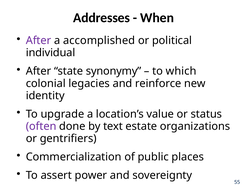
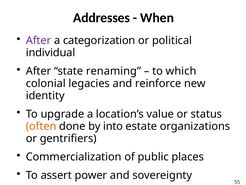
accomplished: accomplished -> categorization (99, 40)
synonymy: synonymy -> renaming (113, 71)
often colour: purple -> orange (41, 126)
text: text -> into (113, 126)
